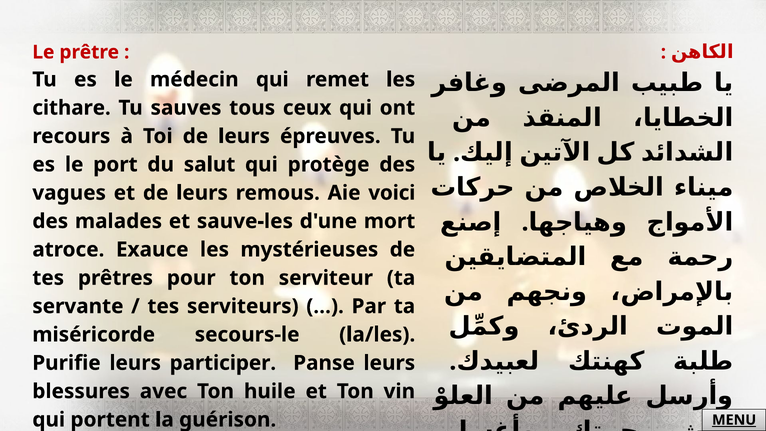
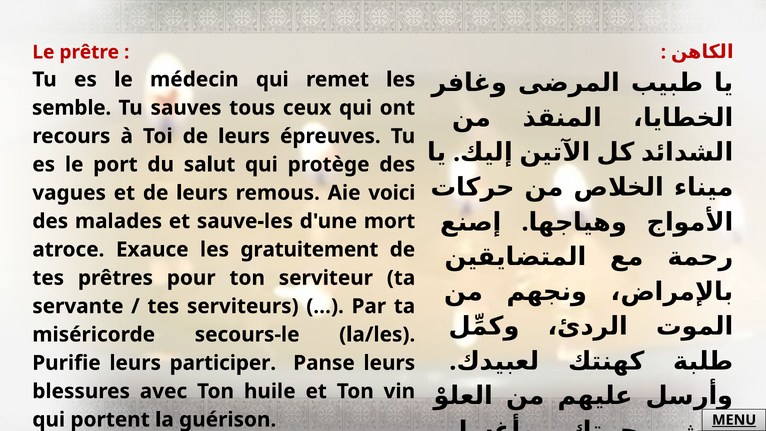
cithare: cithare -> semble (72, 108)
mystérieuses: mystérieuses -> gratuitement (309, 250)
